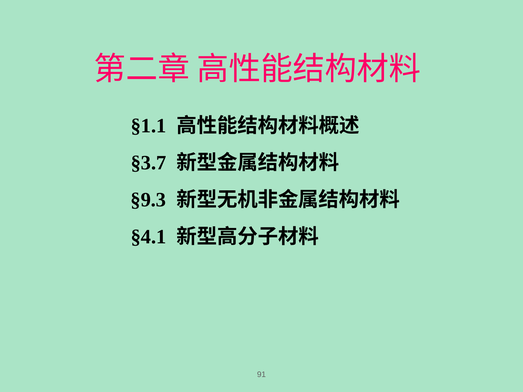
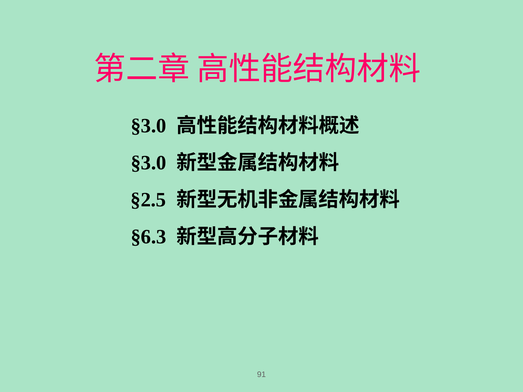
§1.1: §1.1 -> §3.0 (148, 126)
§3.7: §3.7 -> §3.0 (148, 163)
§9.3: §9.3 -> §2.5 (148, 200)
§4.1: §4.1 -> §6.3 (148, 237)
